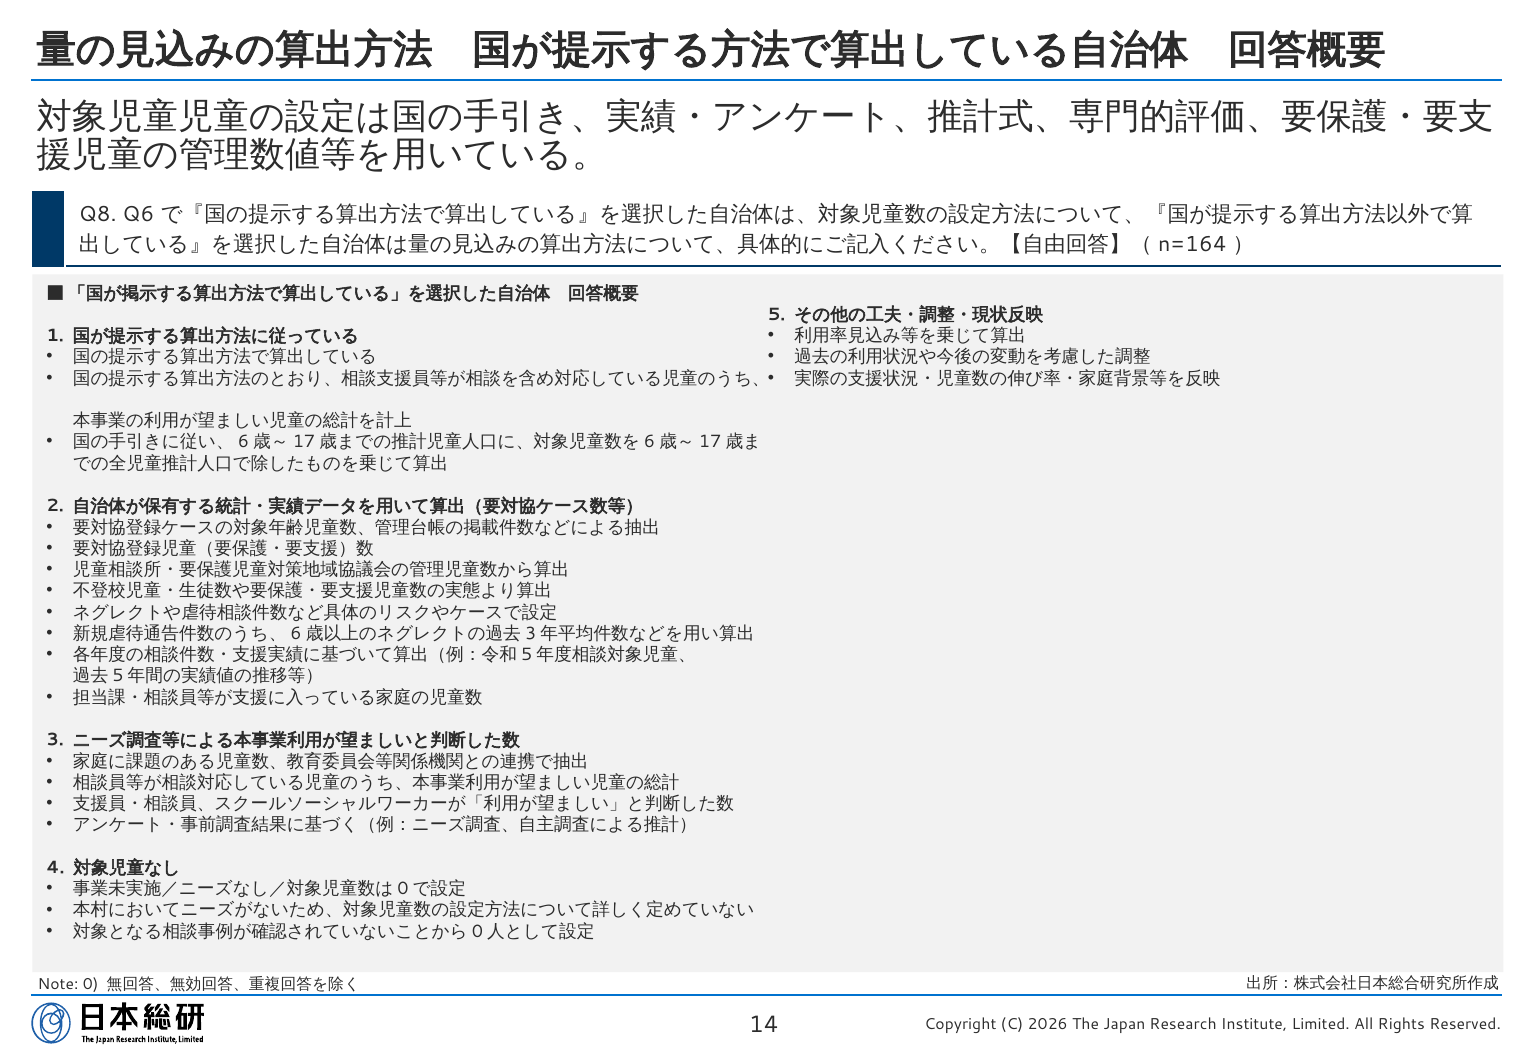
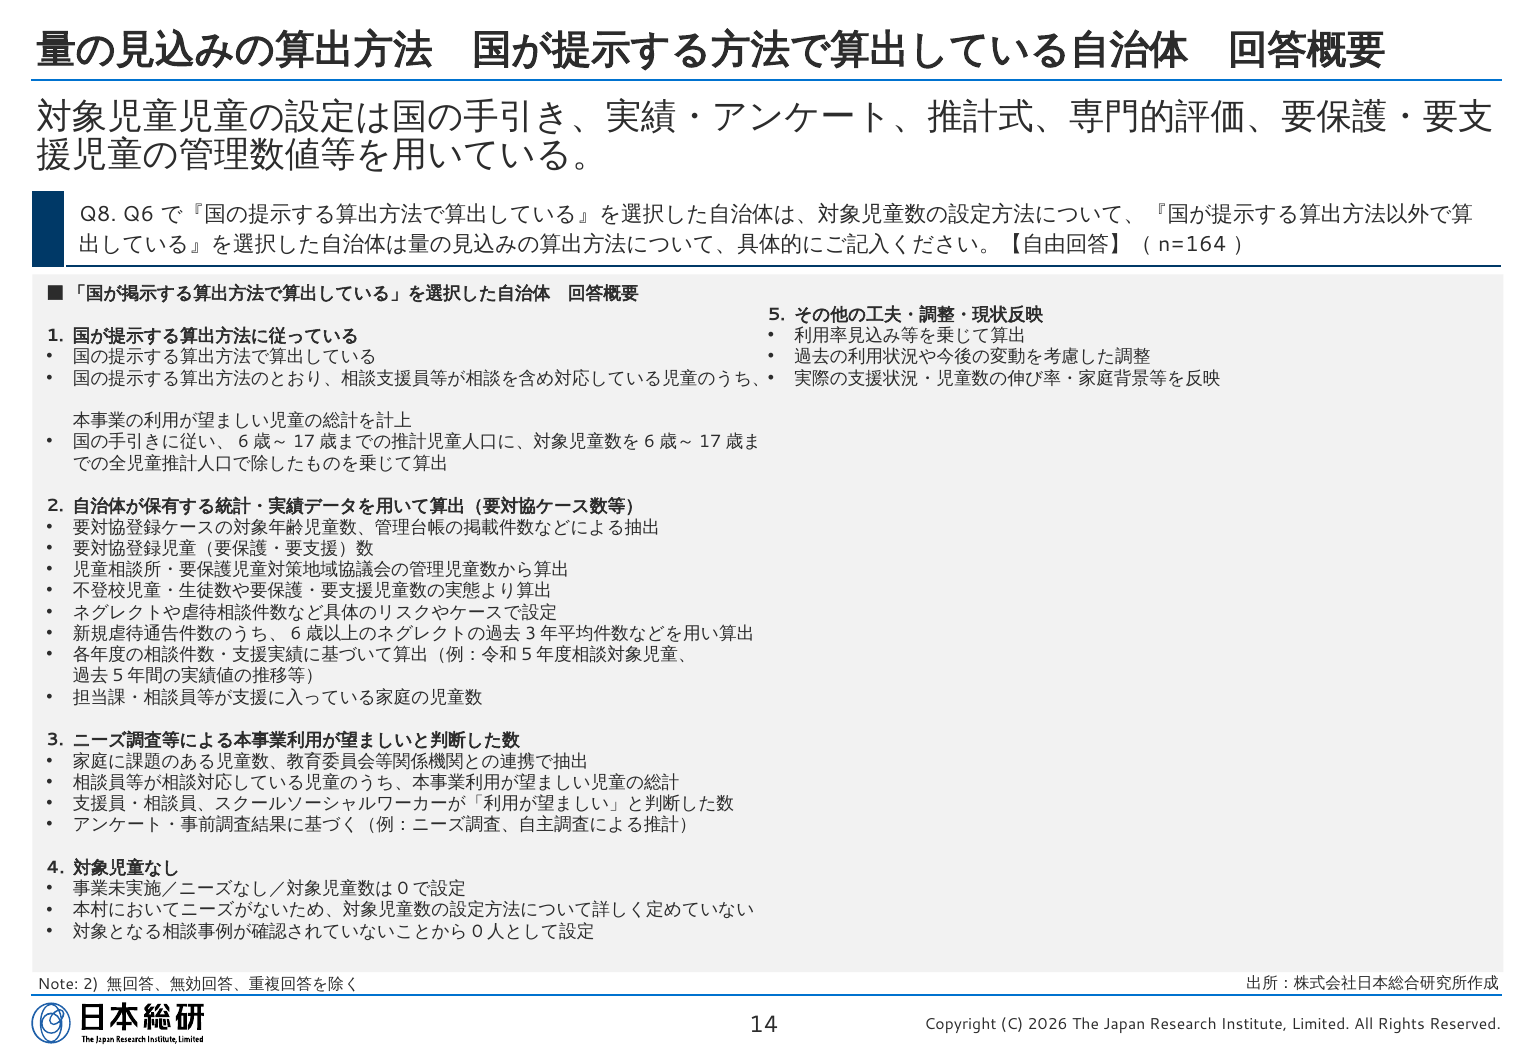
Note 0: 0 -> 2 (91, 985)
